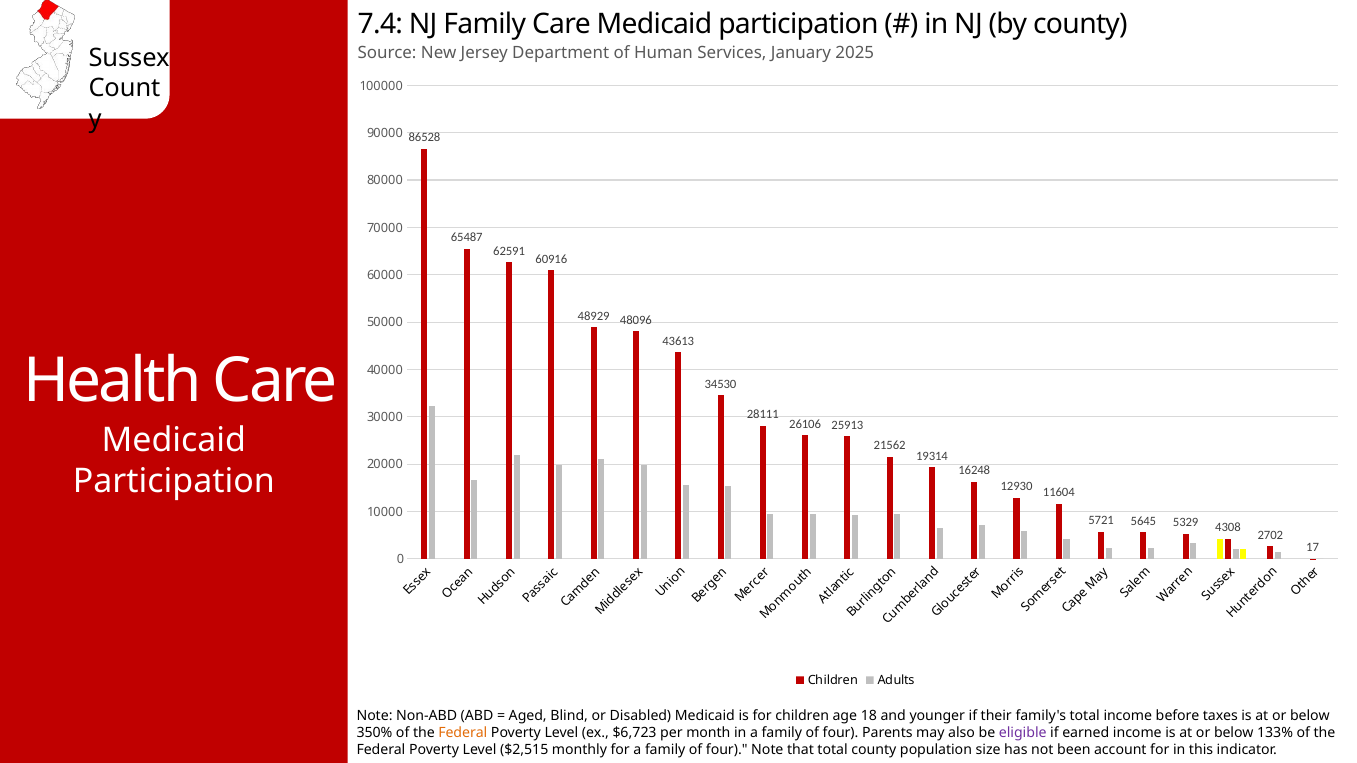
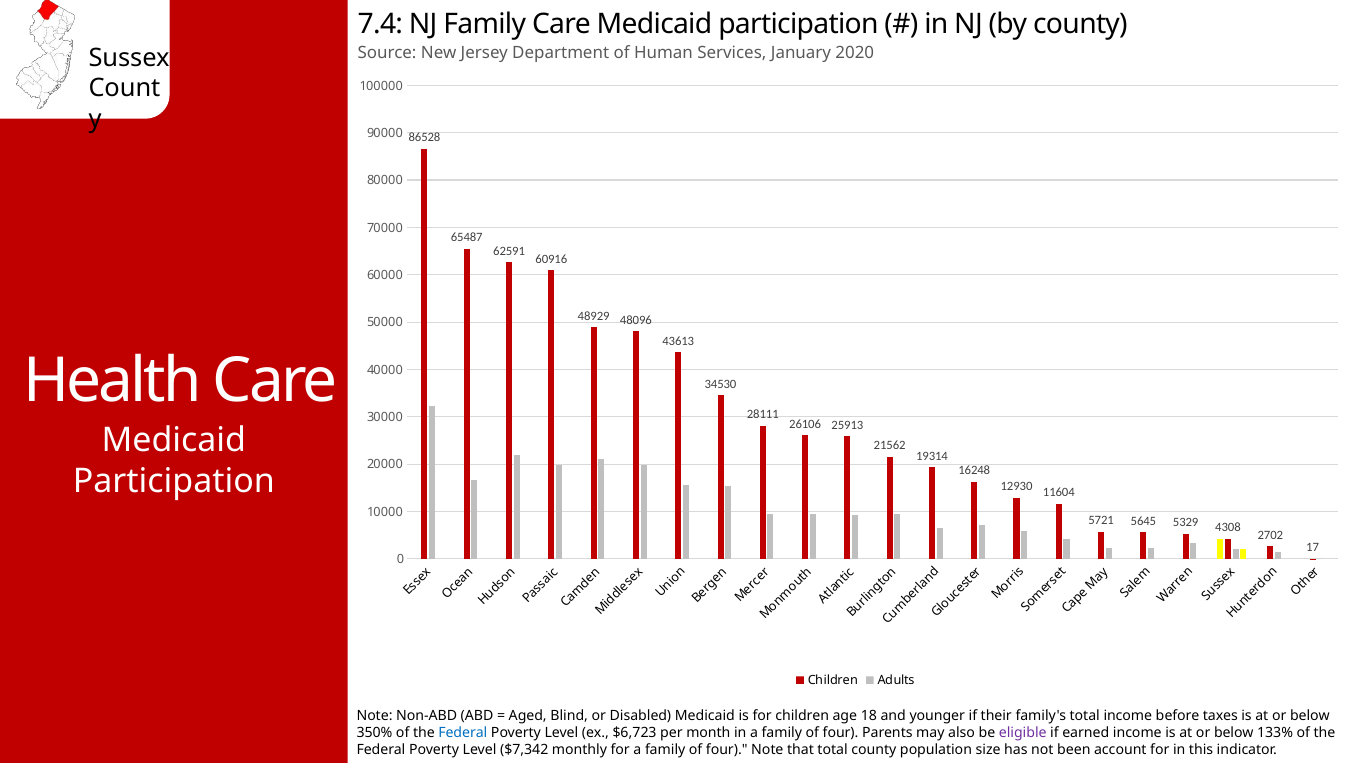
2025: 2025 -> 2020 (855, 53)
Federal colour: orange -> blue (463, 733)
$2,515: $2,515 -> $7,342 (524, 750)
